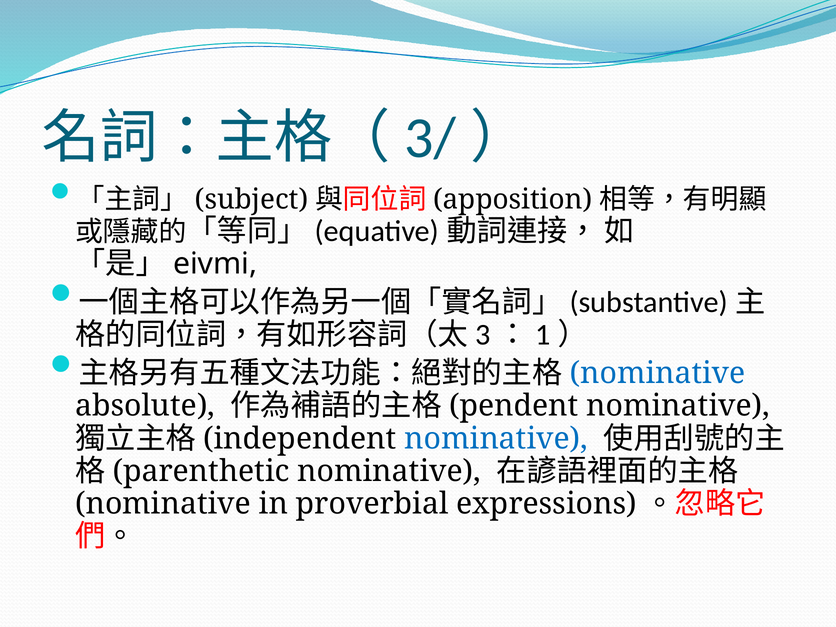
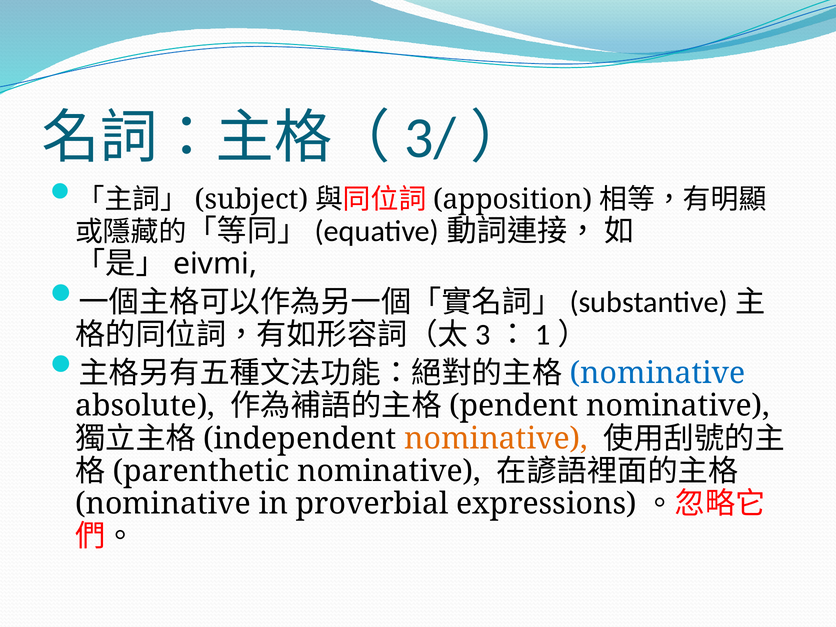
nominative colour: blue -> orange (496, 439)
